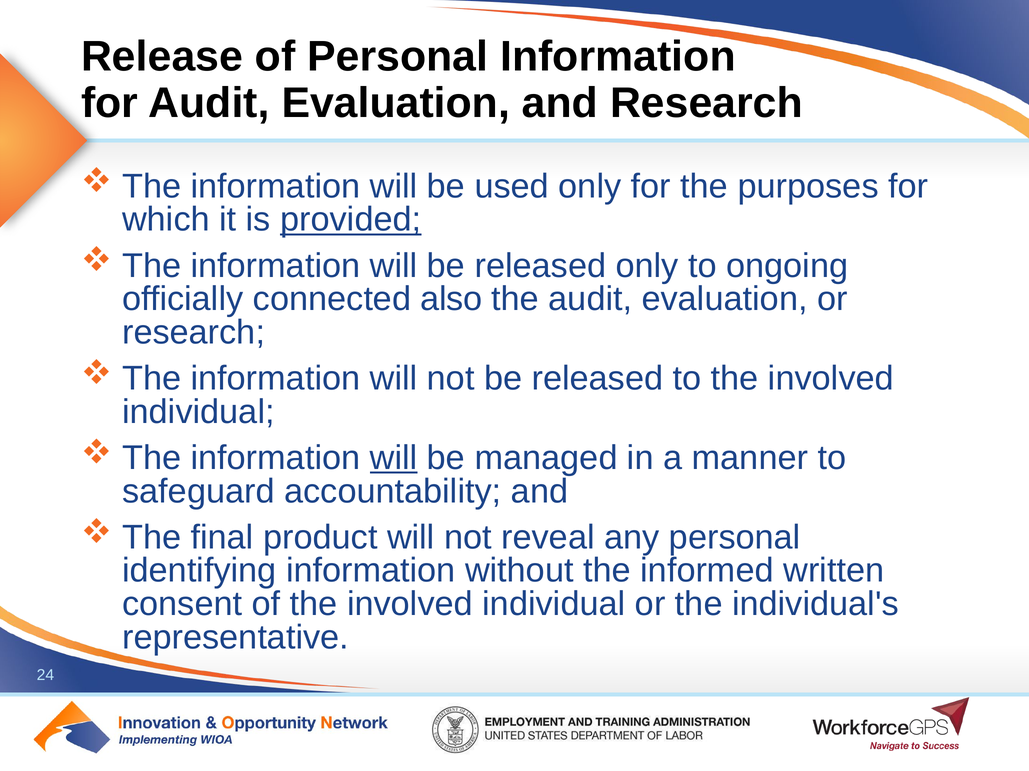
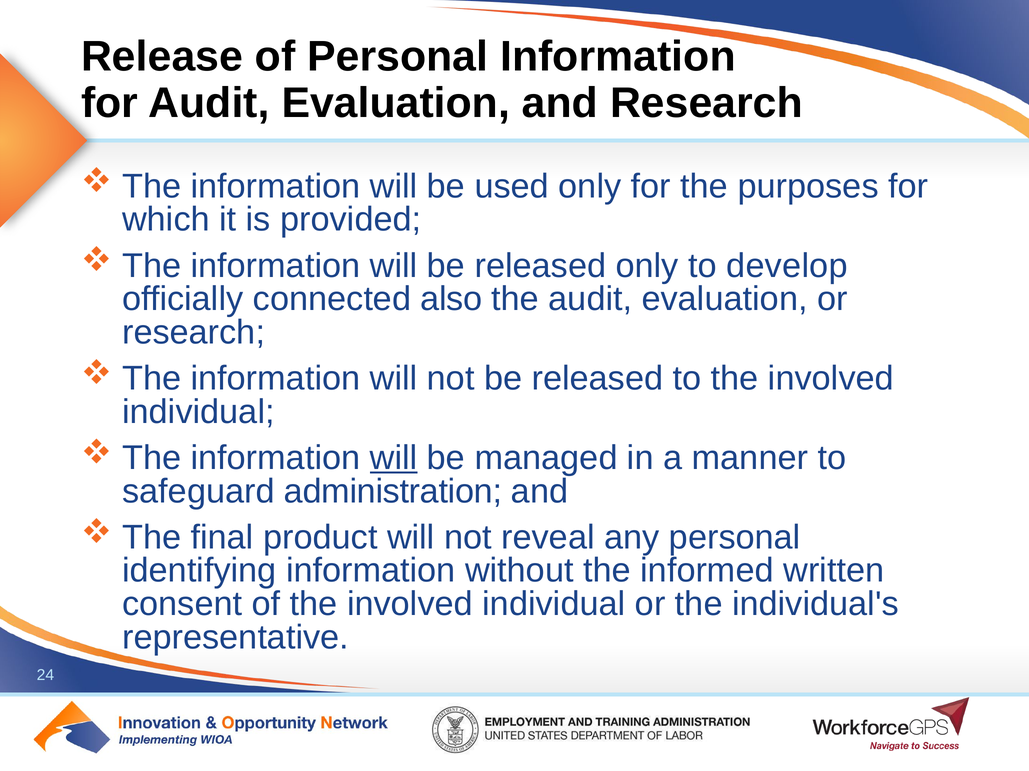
provided underline: present -> none (351, 220)
ongoing: ongoing -> develop (787, 266)
accountability: accountability -> administration (393, 492)
